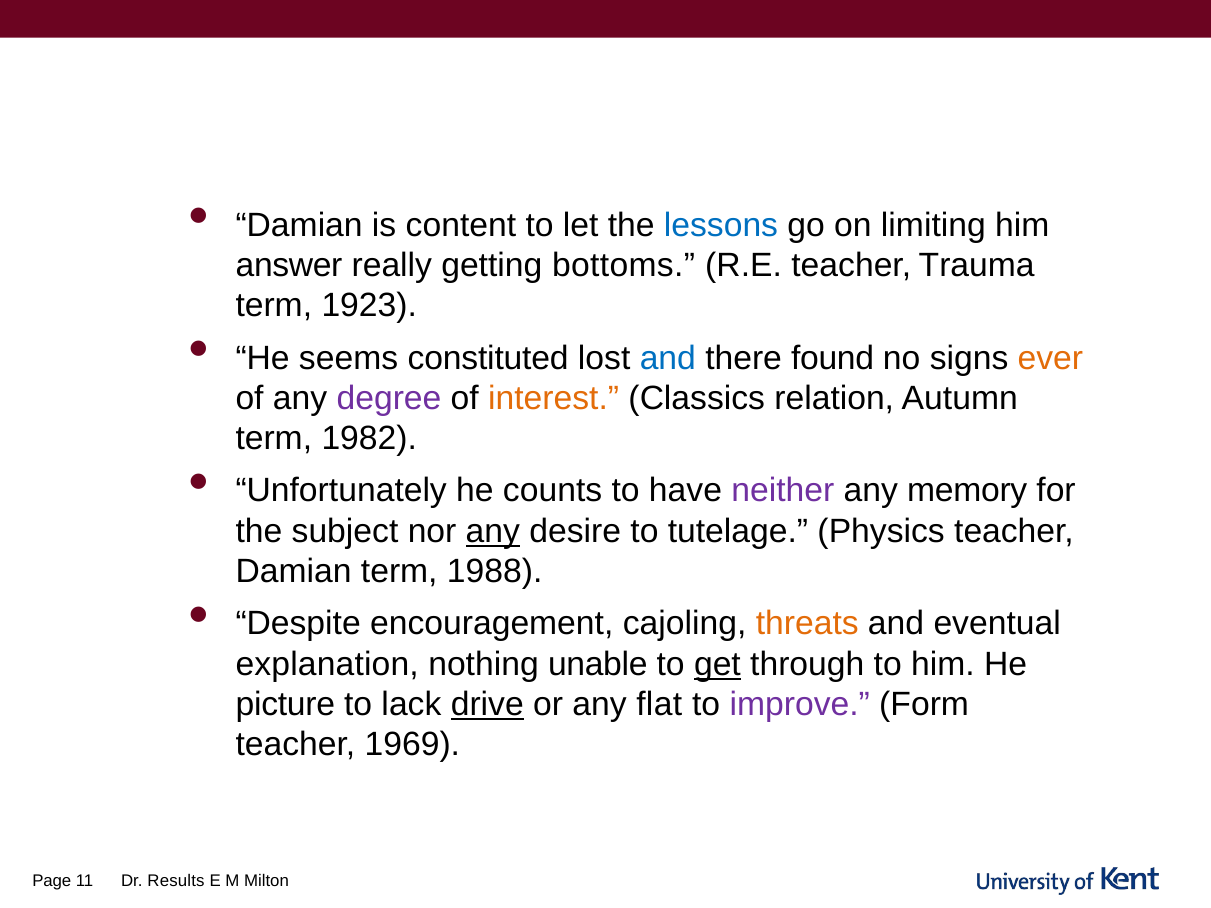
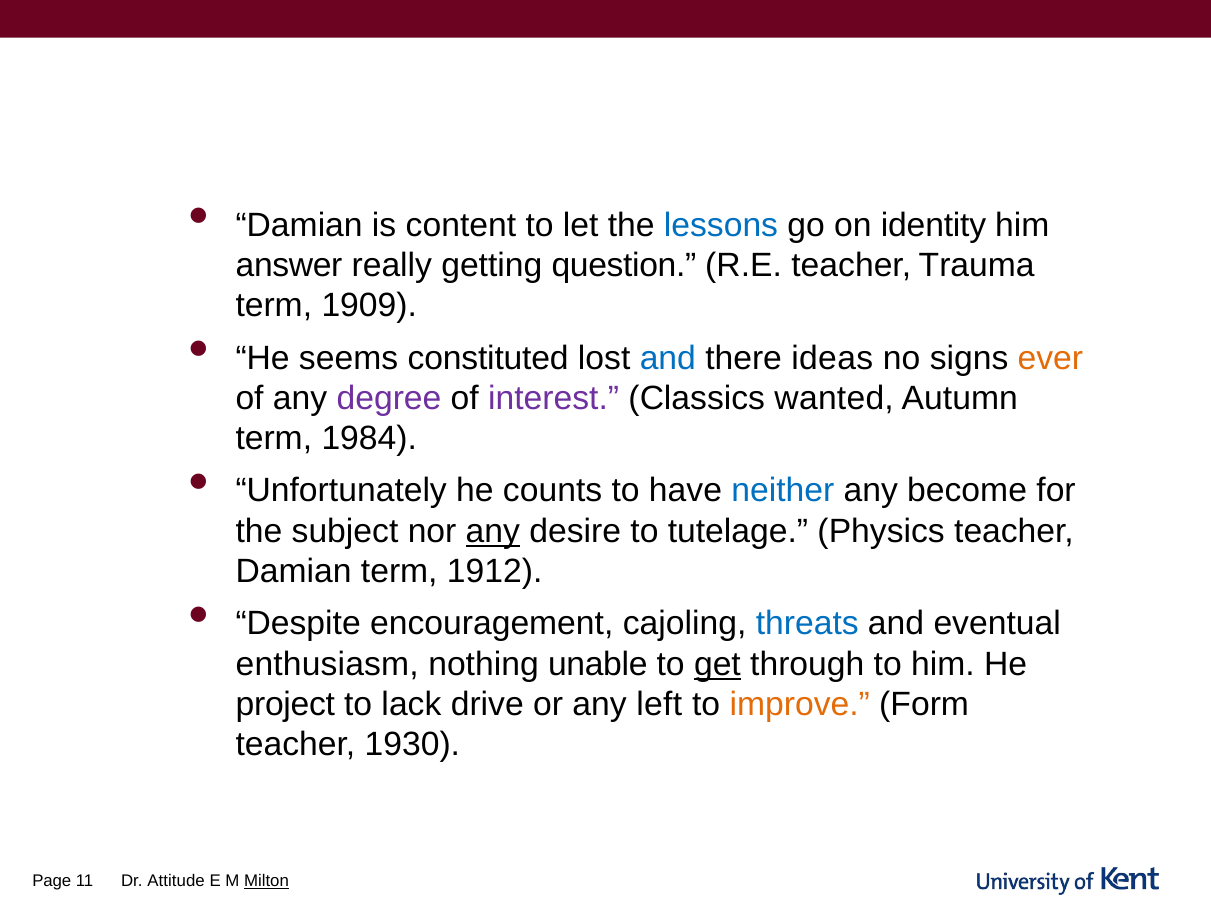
limiting: limiting -> identity (934, 225)
bottoms: bottoms -> question (624, 266)
1923: 1923 -> 1909 (369, 306)
found: found -> ideas (832, 358)
interest colour: orange -> purple (554, 398)
relation: relation -> wanted (834, 398)
1982: 1982 -> 1984 (369, 439)
neither colour: purple -> blue (783, 491)
memory: memory -> become (967, 491)
1988: 1988 -> 1912 (495, 572)
threats colour: orange -> blue (807, 624)
explanation: explanation -> enthusiasm (327, 664)
picture: picture -> project (285, 705)
drive underline: present -> none (487, 705)
flat: flat -> left (659, 705)
improve colour: purple -> orange (800, 705)
1969: 1969 -> 1930 (412, 745)
Results: Results -> Attitude (176, 881)
Milton underline: none -> present (266, 881)
